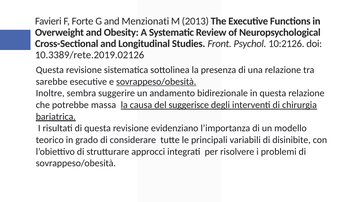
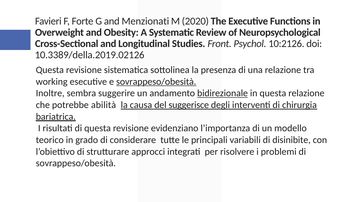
2013: 2013 -> 2020 (195, 21)
10.3389/rete.2019.02126: 10.3389/rete.2019.02126 -> 10.3389/della.2019.02126 (90, 55)
sarebbe: sarebbe -> working (52, 82)
bidirezionale underline: none -> present (223, 93)
massa: massa -> abilità (104, 105)
